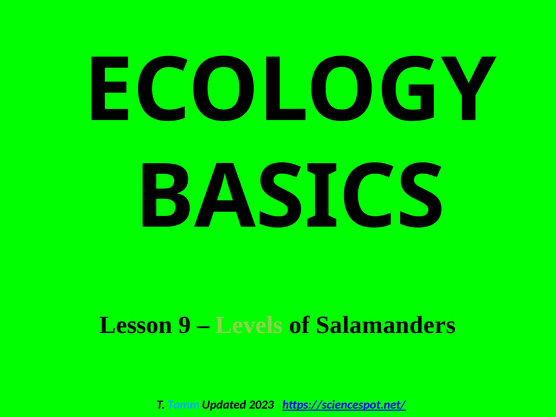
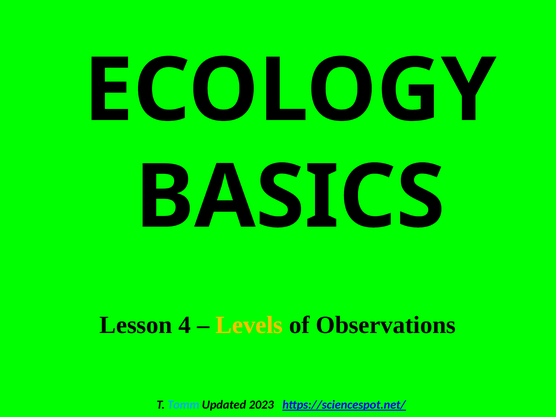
9: 9 -> 4 (185, 325)
Levels colour: light green -> yellow (249, 325)
Salamanders: Salamanders -> Observations (386, 325)
